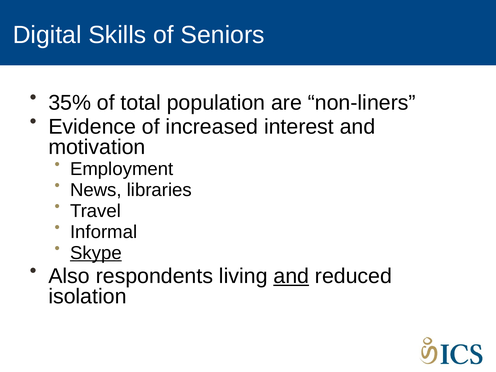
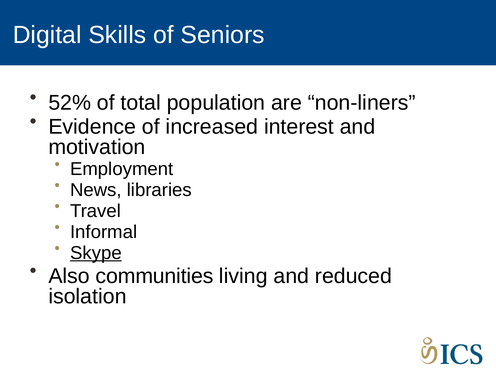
35%: 35% -> 52% (70, 103)
respondents: respondents -> communities (155, 276)
and underline: present -> none (291, 276)
